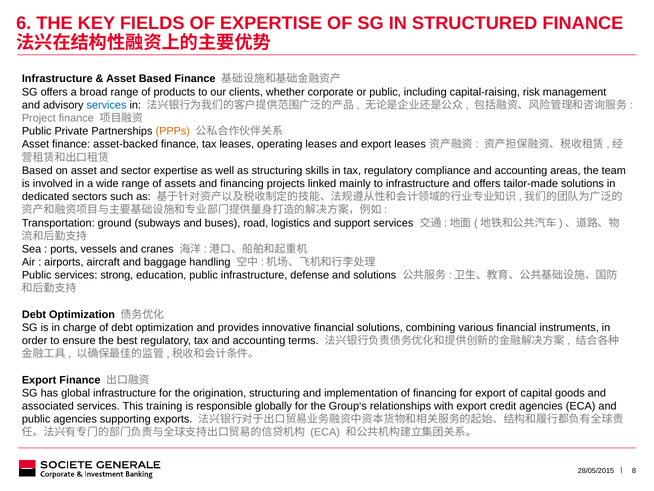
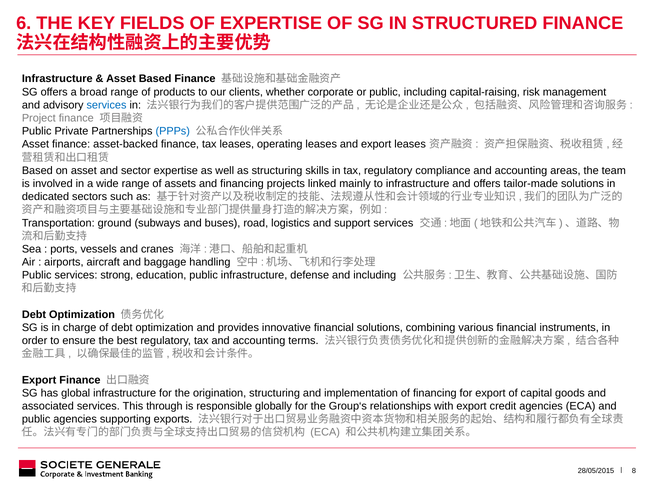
PPPs colour: orange -> blue (173, 131)
and solutions: solutions -> including (375, 275)
training: training -> through (164, 406)
